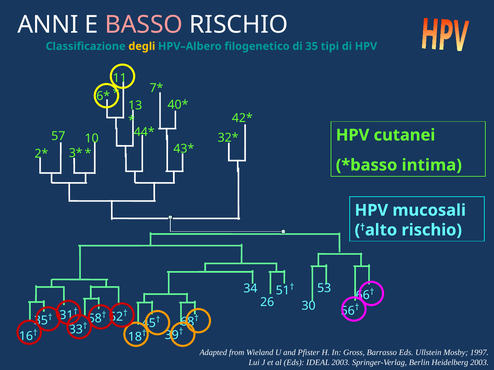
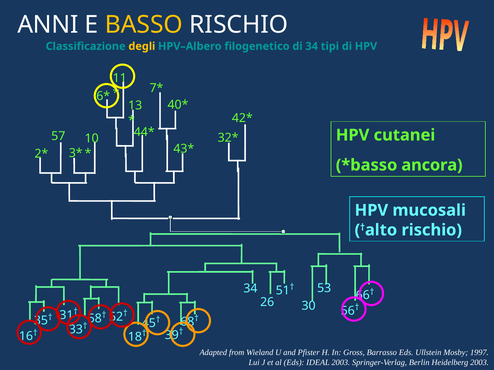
BASSO colour: pink -> yellow (144, 25)
di 35: 35 -> 34 (312, 46)
intima: intima -> ancora (432, 165)
